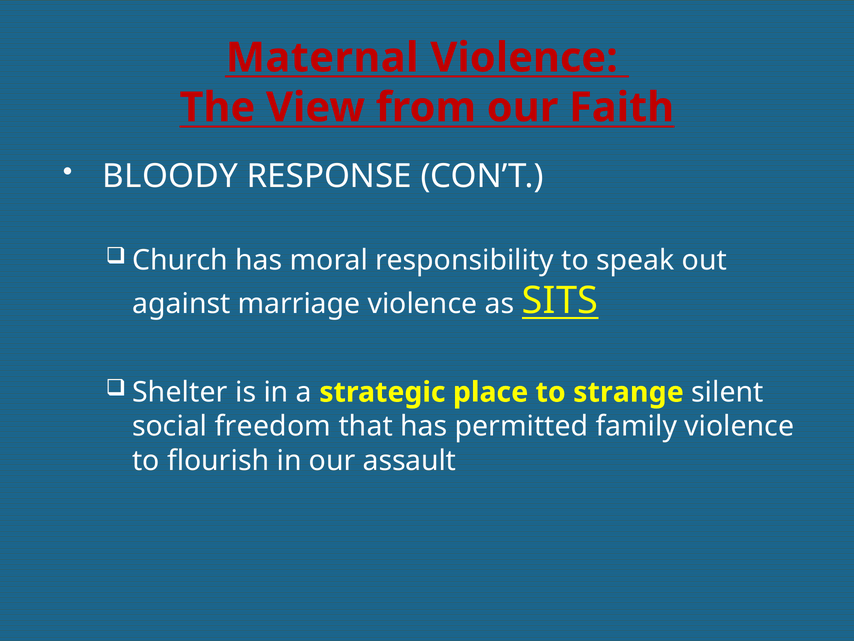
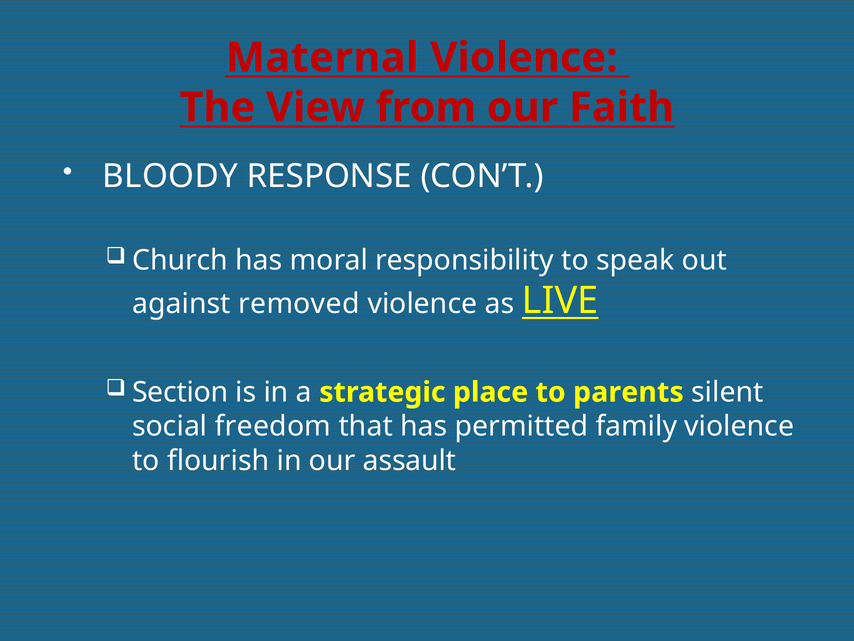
marriage: marriage -> removed (299, 304)
SITS: SITS -> LIVE (560, 301)
Shelter: Shelter -> Section (180, 392)
strange: strange -> parents (628, 392)
